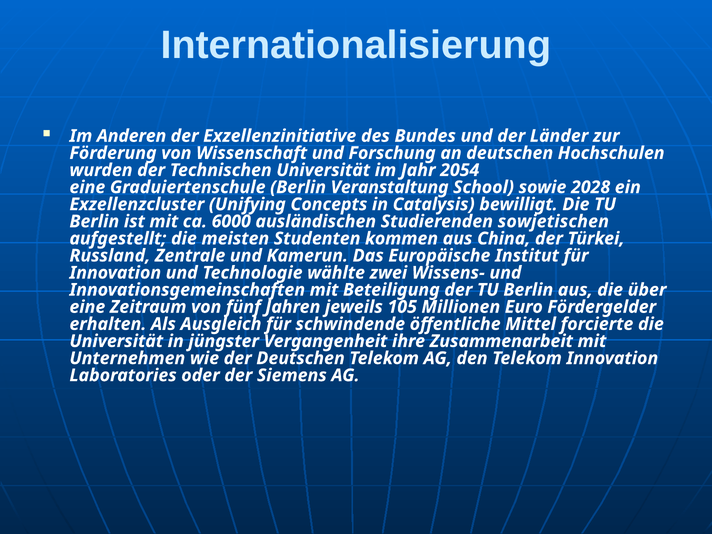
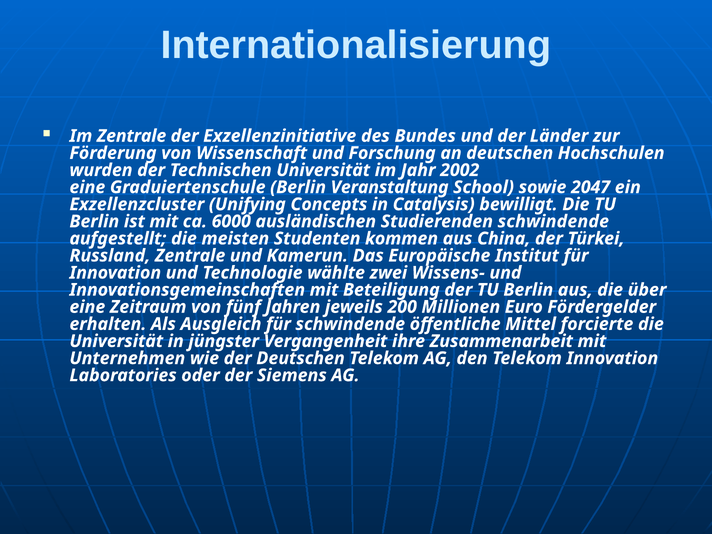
Im Anderen: Anderen -> Zentrale (132, 136)
2054: 2054 -> 2002 (460, 170)
2028: 2028 -> 2047 (591, 187)
Studierenden sowjetischen: sowjetischen -> schwindende (553, 221)
105: 105 -> 200 (402, 307)
